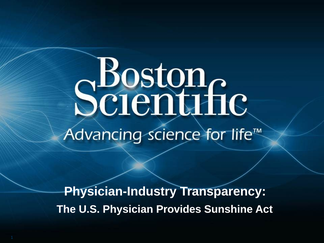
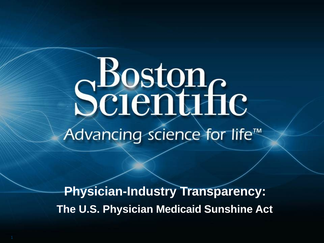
Provides: Provides -> Medicaid (179, 209)
